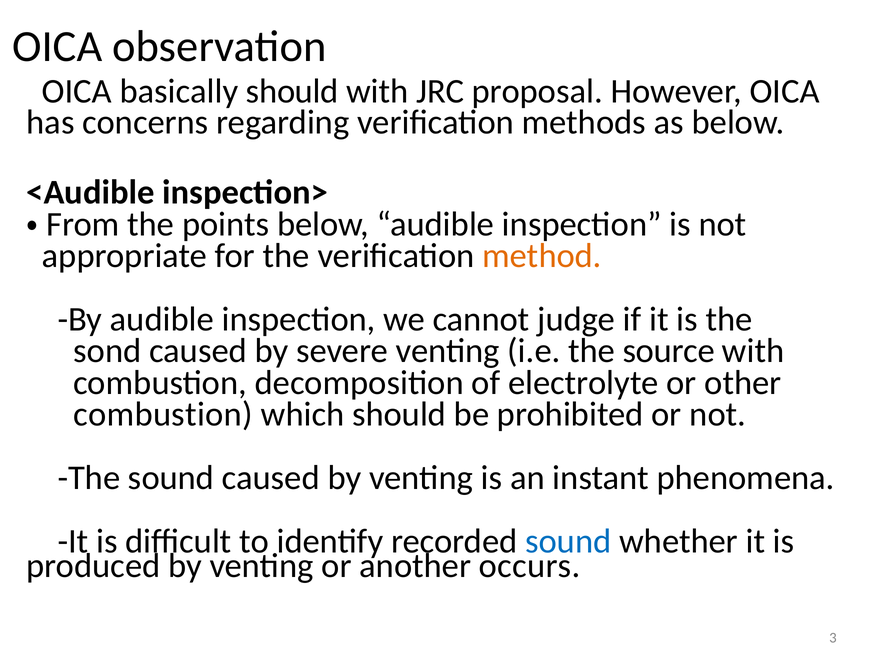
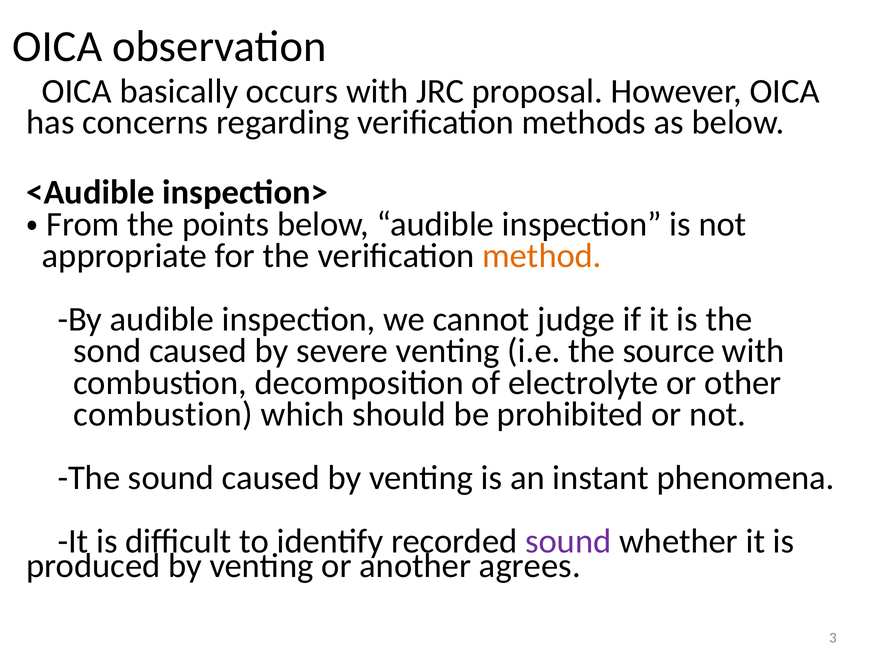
basically should: should -> occurs (292, 91)
sound colour: blue -> purple (568, 541)
occurs: occurs -> agrees (530, 565)
